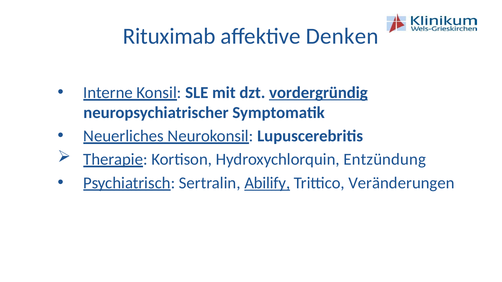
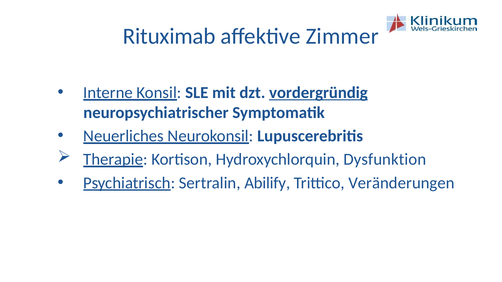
Denken: Denken -> Zimmer (342, 36)
Entzündung: Entzündung -> Dysfunktion (385, 160)
Abilify underline: present -> none (267, 183)
